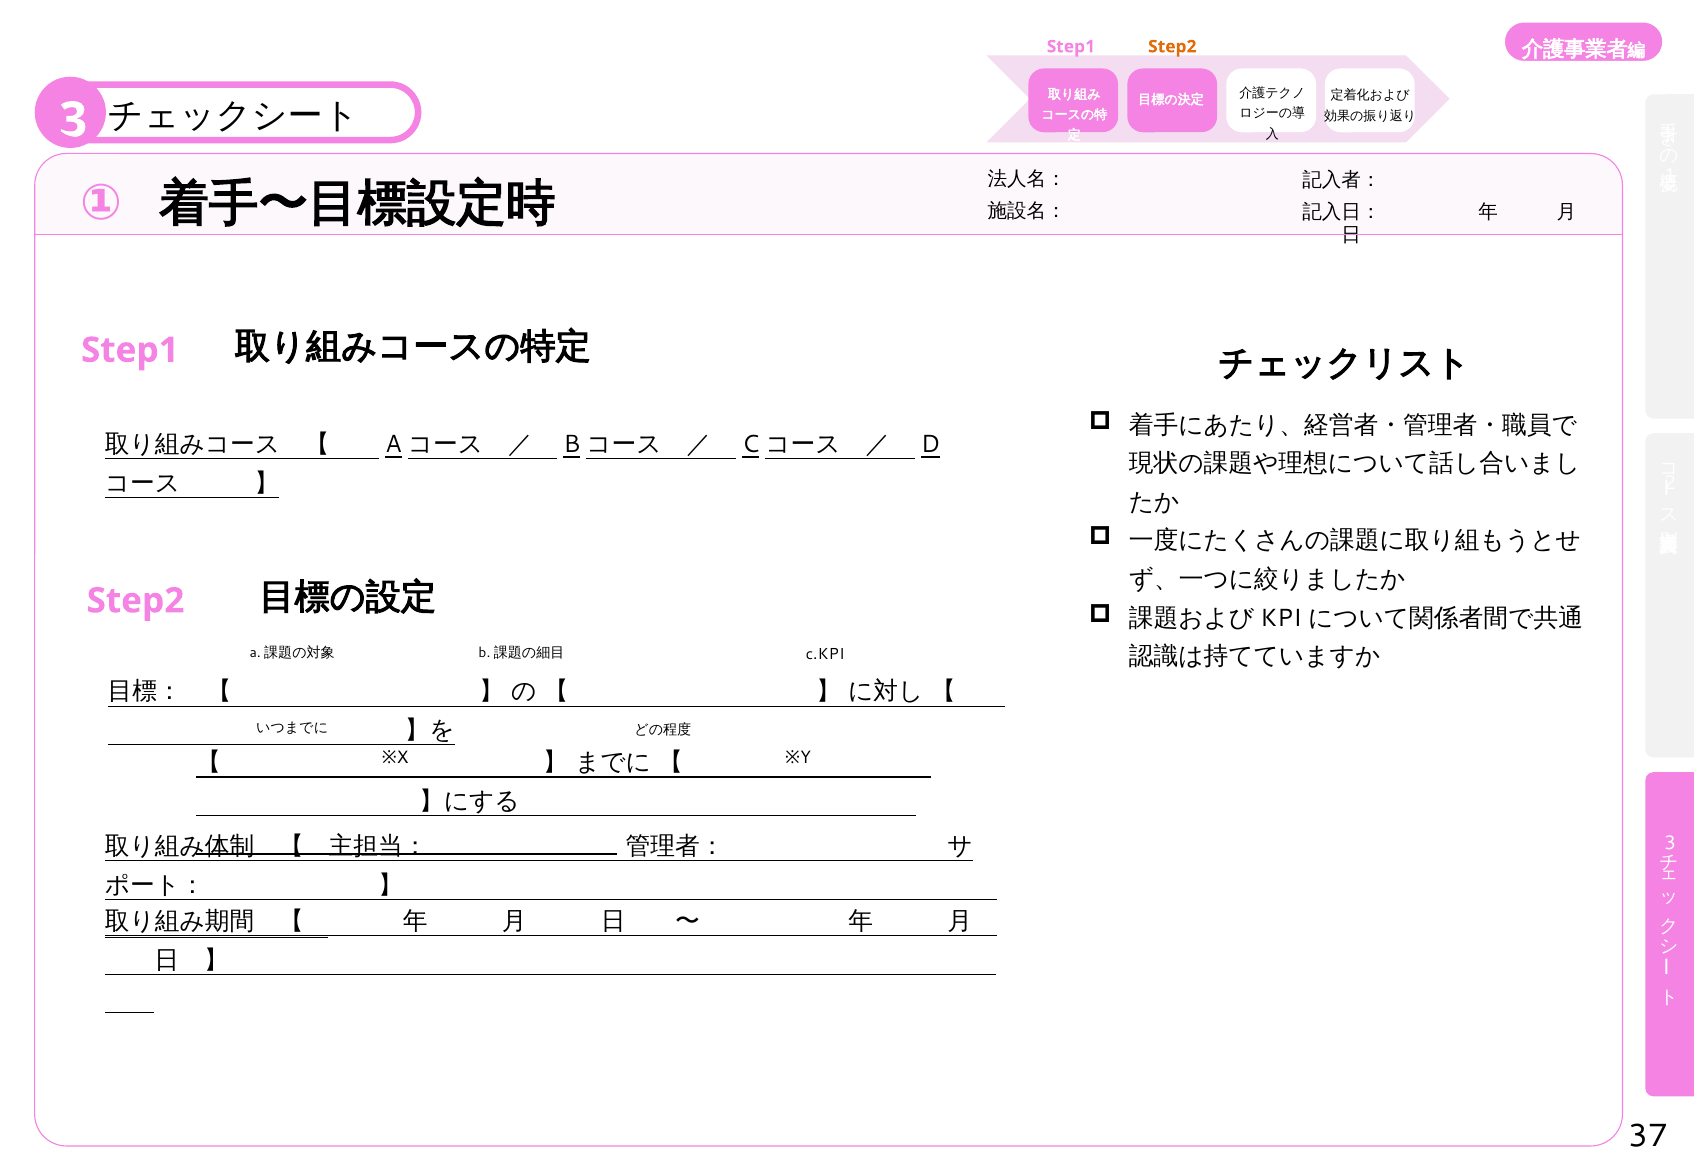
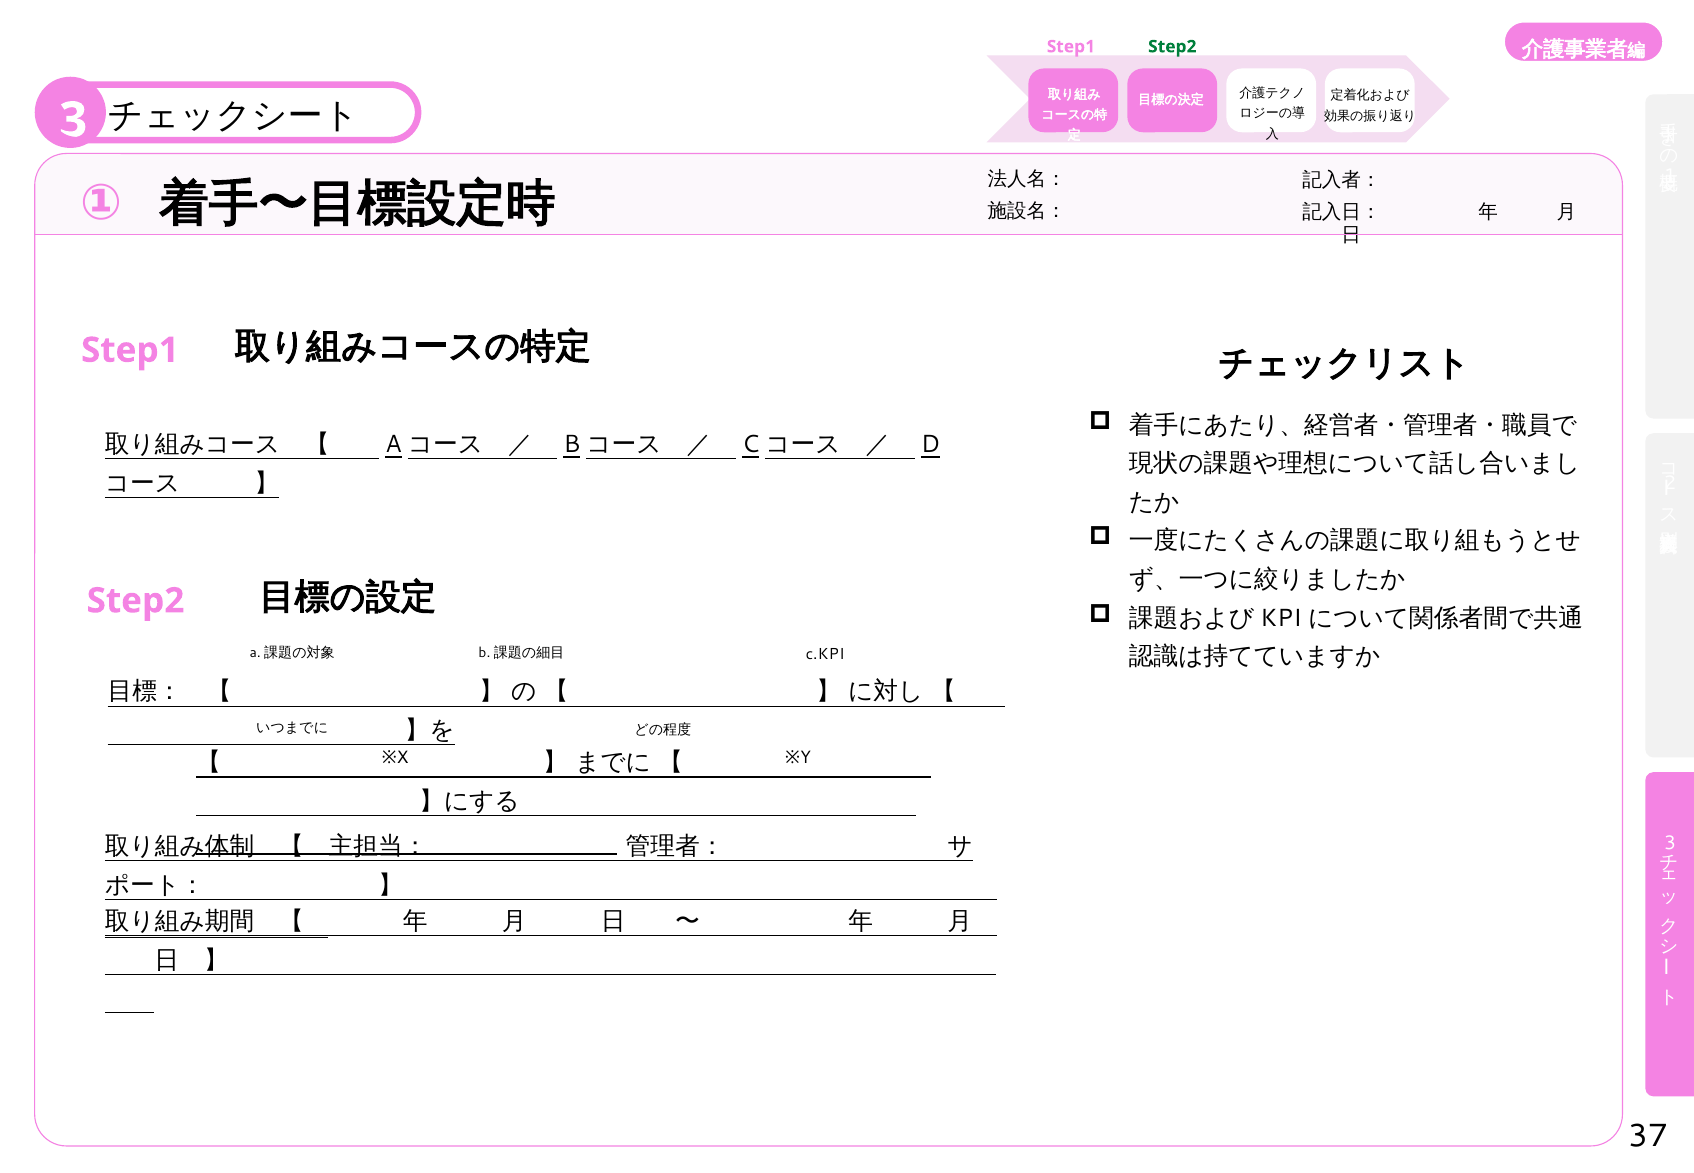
Step2 colour: orange -> green (1172, 47)
